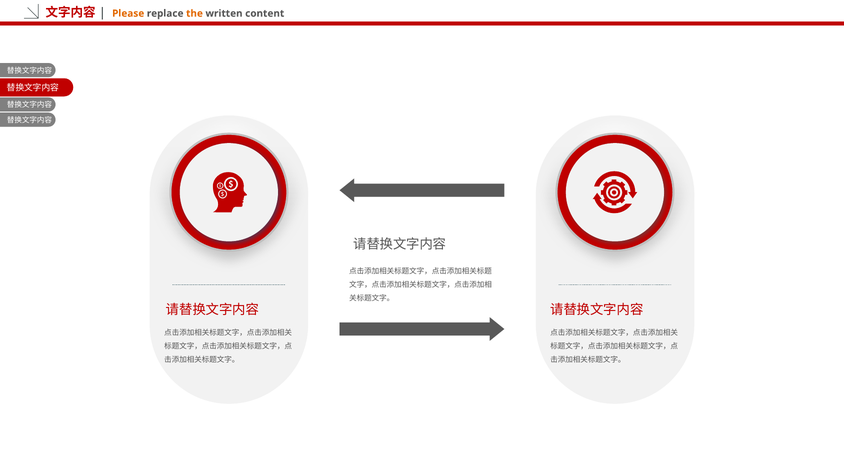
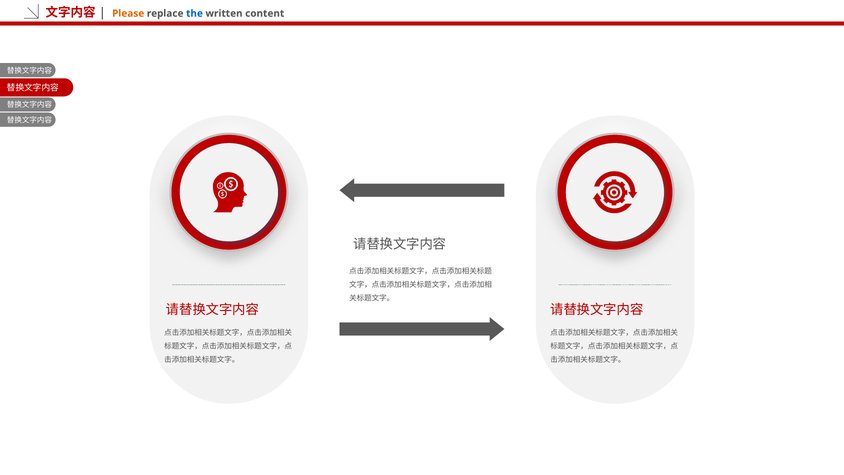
the colour: orange -> blue (194, 13)
